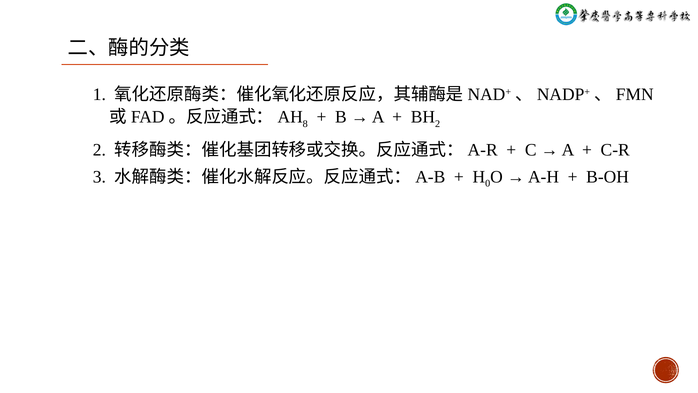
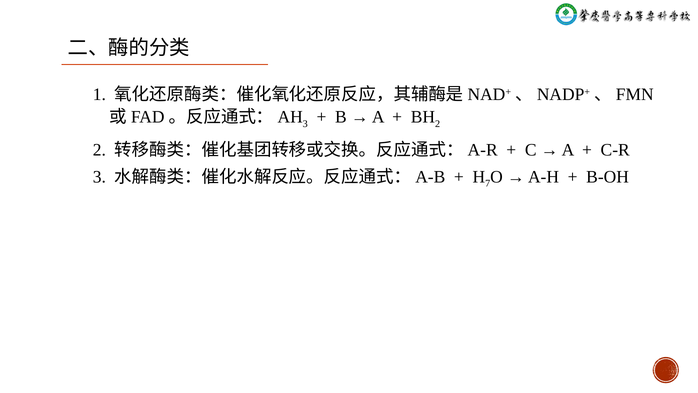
8: 8 -> 3 (305, 124)
0: 0 -> 7 (488, 183)
